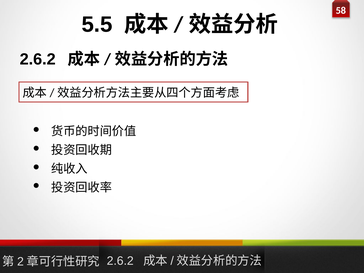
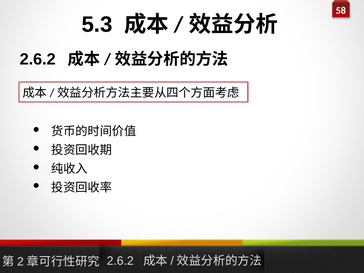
5.5: 5.5 -> 5.3 (97, 25)
